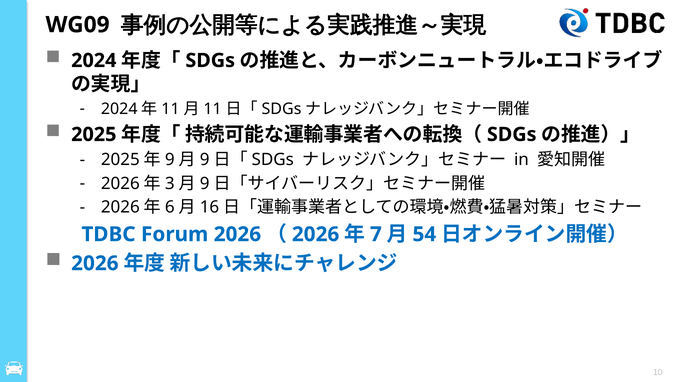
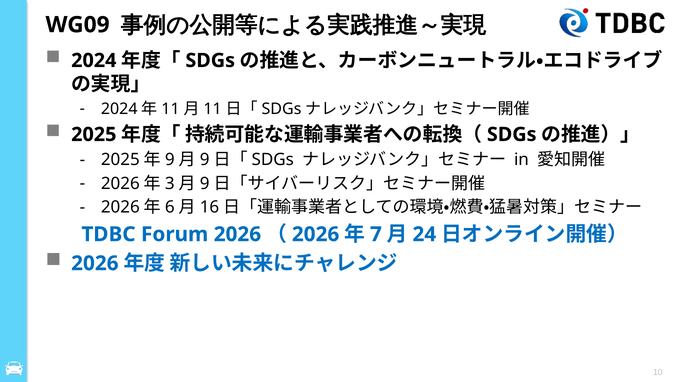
54: 54 -> 24 (424, 235)
